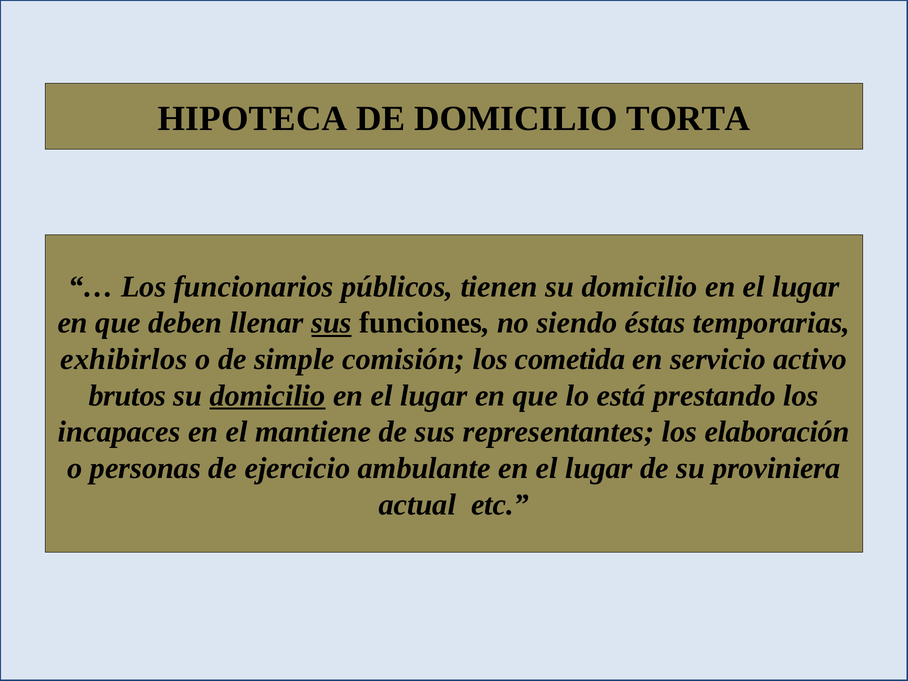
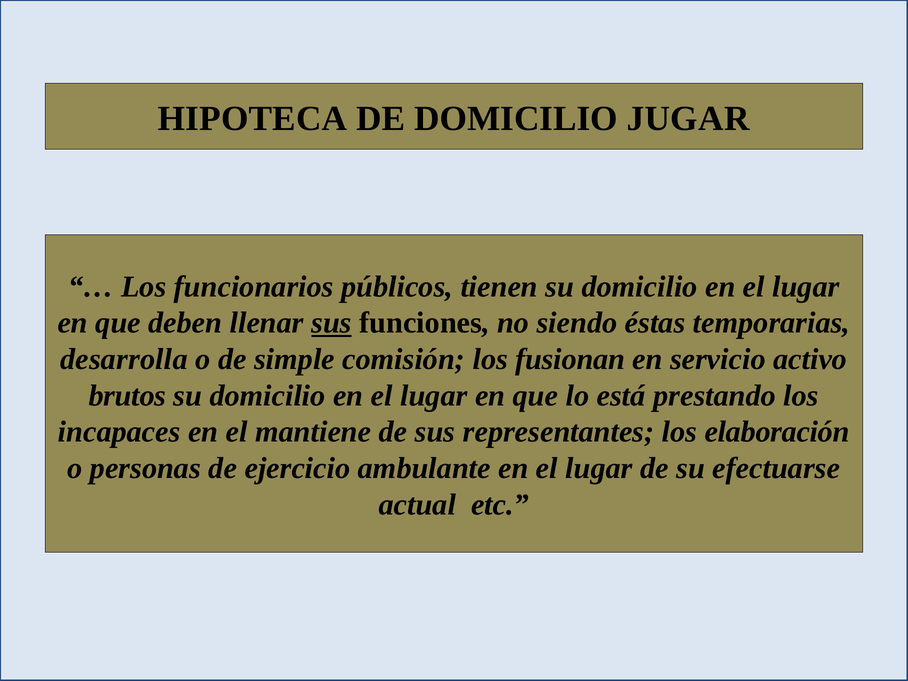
TORTA: TORTA -> JUGAR (688, 119)
exhibirlos: exhibirlos -> desarrolla (124, 359)
cometida: cometida -> fusionan (570, 359)
domicilio underline: present -> none (268, 396)
proviniera: proviniera -> efectuarse (776, 468)
